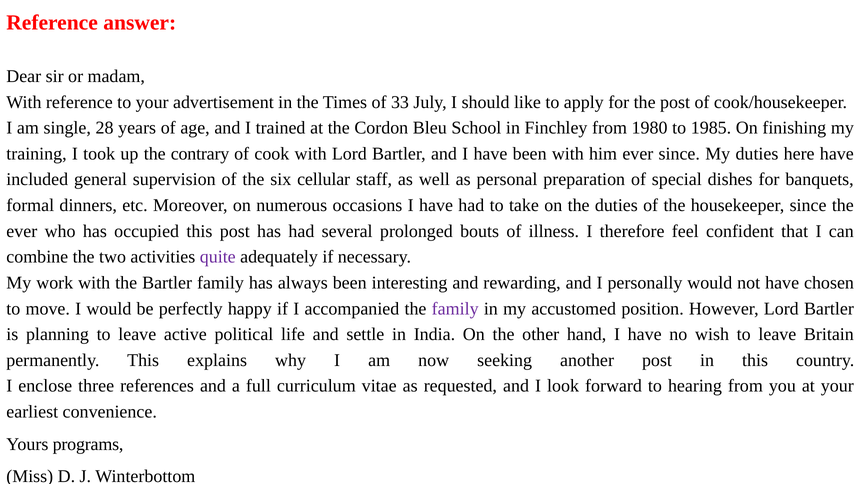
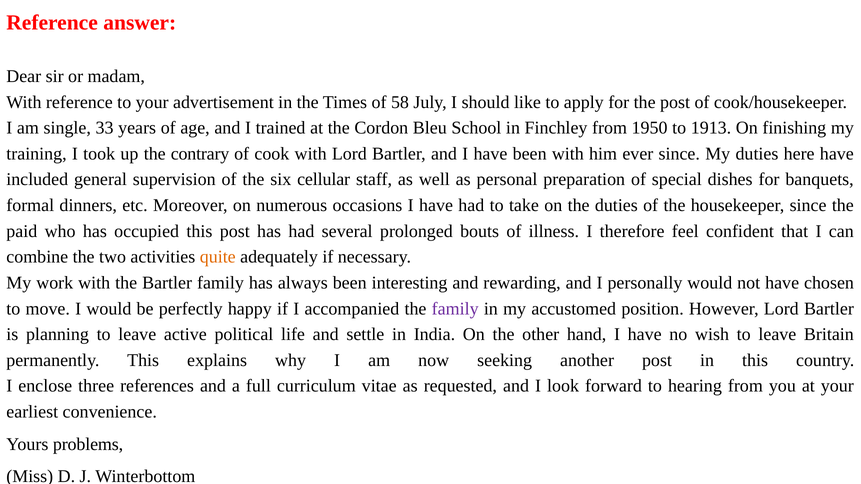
33: 33 -> 58 (400, 102)
28: 28 -> 33 (105, 128)
1980: 1980 -> 1950 (650, 128)
1985: 1985 -> 1913 (711, 128)
ever: ever -> paid (22, 231)
quite colour: purple -> orange (218, 257)
programs: programs -> problems (88, 444)
